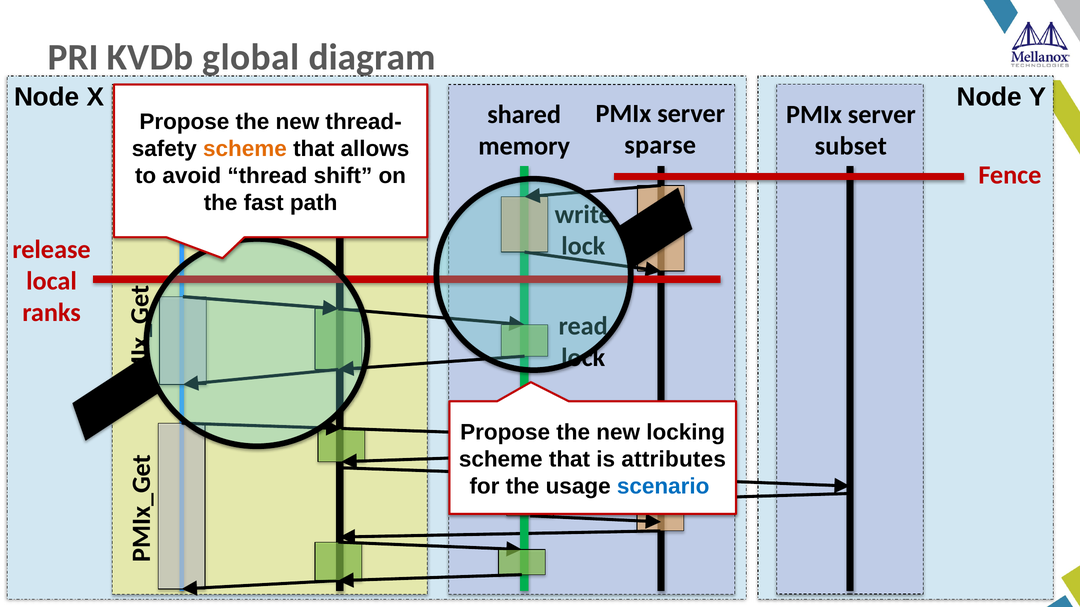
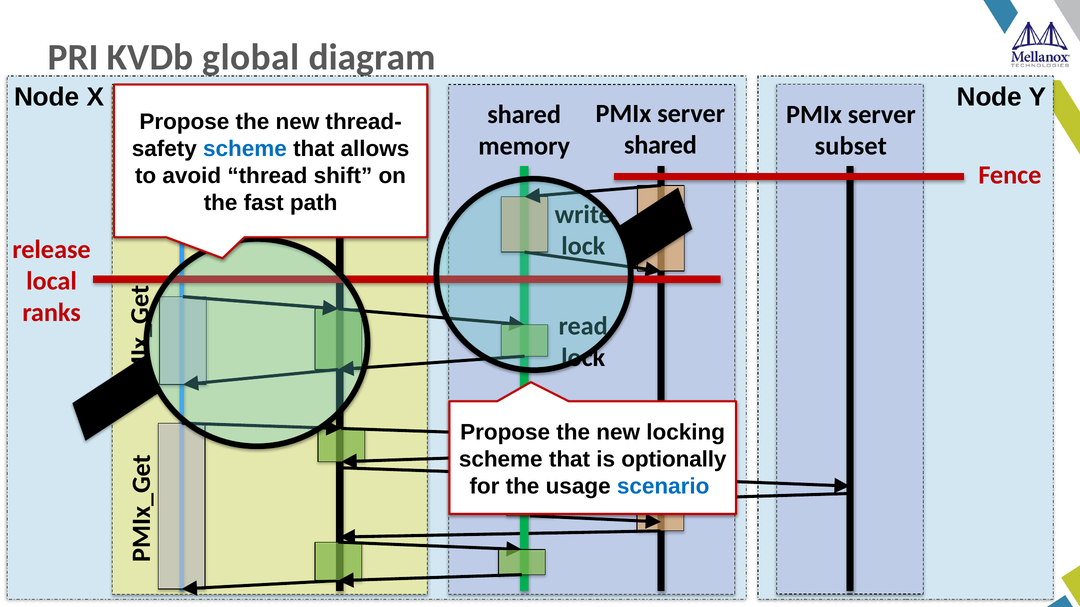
sparse: sparse -> shared (660, 145)
scheme colour: orange -> blue (245, 149)
attributes: attributes -> optionally (674, 460)
